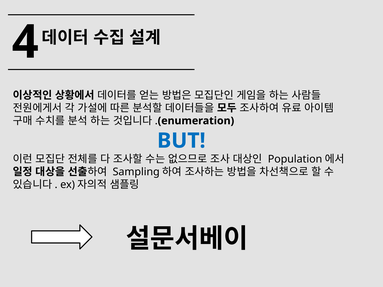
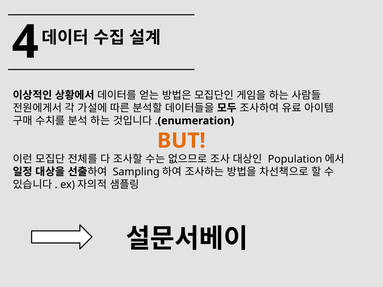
BUT colour: blue -> orange (181, 141)
